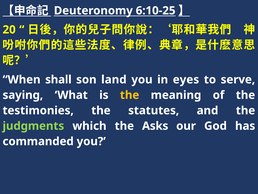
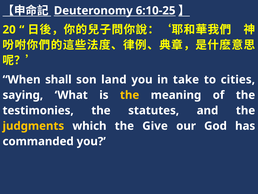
eyes: eyes -> take (186, 79)
serve: serve -> cities (238, 79)
judgments colour: light green -> yellow (33, 126)
Asks: Asks -> Give (155, 126)
